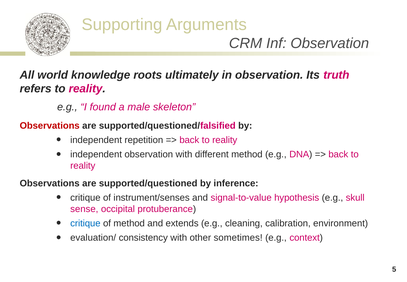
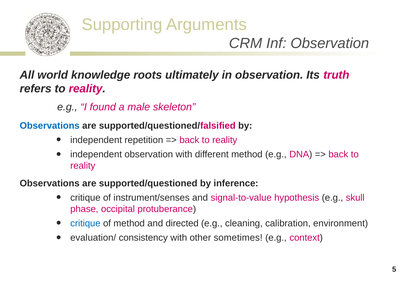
Observations colour: red -> blue (50, 125)
sense: sense -> phase (84, 209)
extends: extends -> directed (182, 223)
